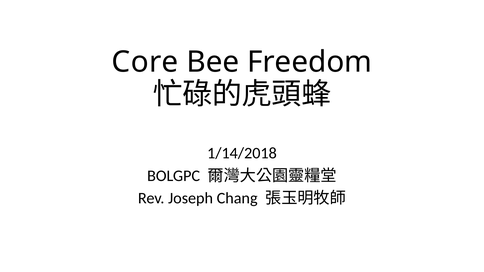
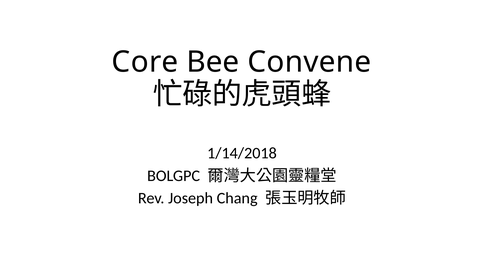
Freedom: Freedom -> Convene (309, 62)
